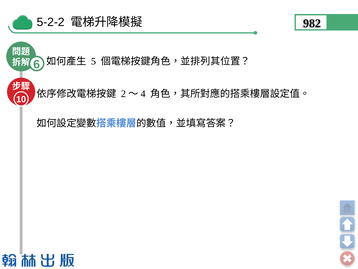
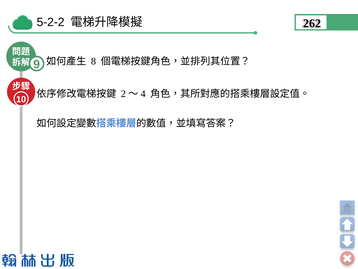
982: 982 -> 262 (312, 23)
5: 5 -> 8 (93, 61)
6: 6 -> 9 (37, 64)
